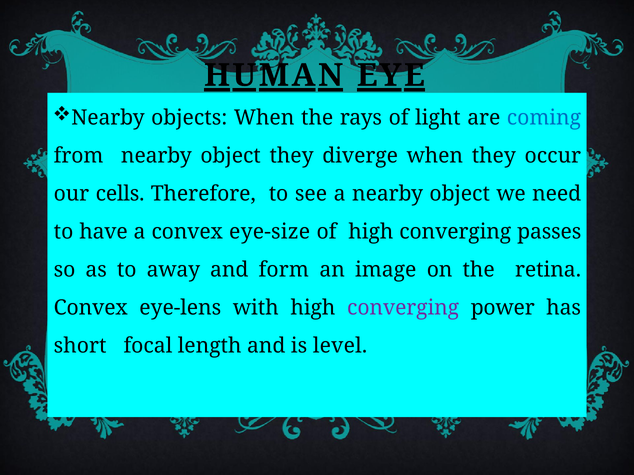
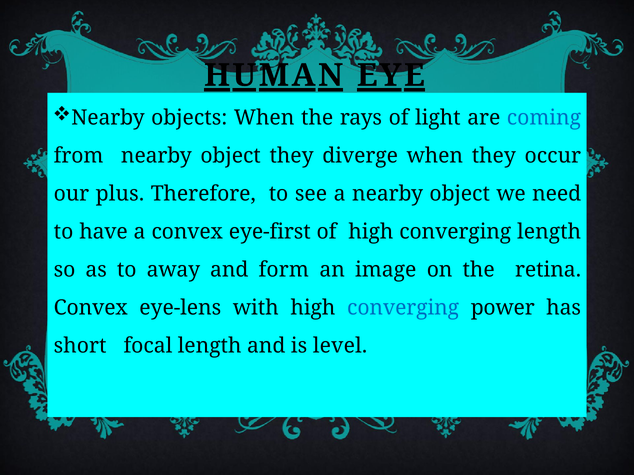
cells: cells -> plus (120, 194)
eye-size: eye-size -> eye-first (270, 232)
converging passes: passes -> length (549, 232)
converging colour: purple -> blue (403, 308)
